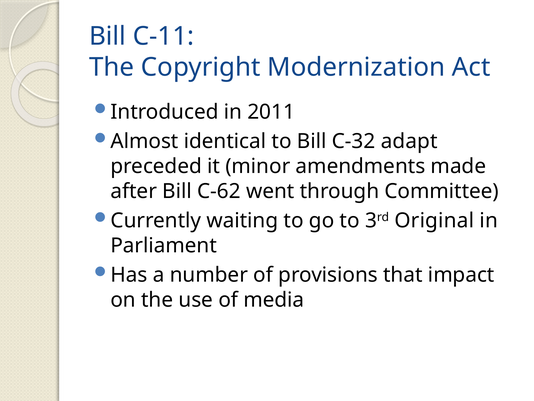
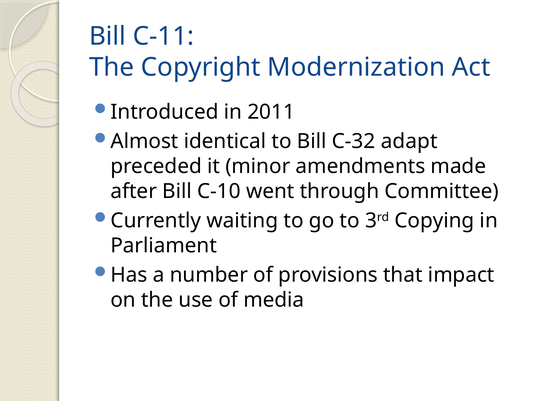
C-62: C-62 -> C-10 (219, 191)
Original: Original -> Copying (434, 220)
